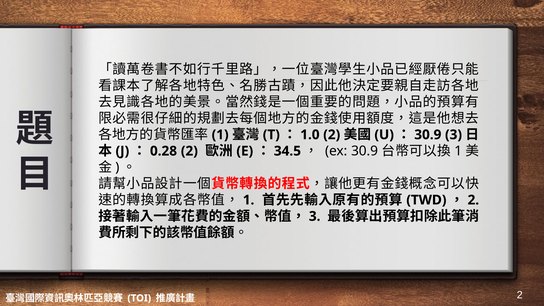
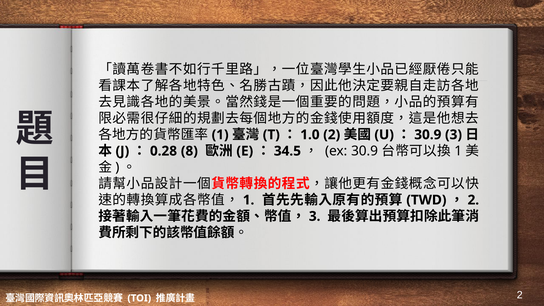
2: 2 -> 8 (189, 151)
